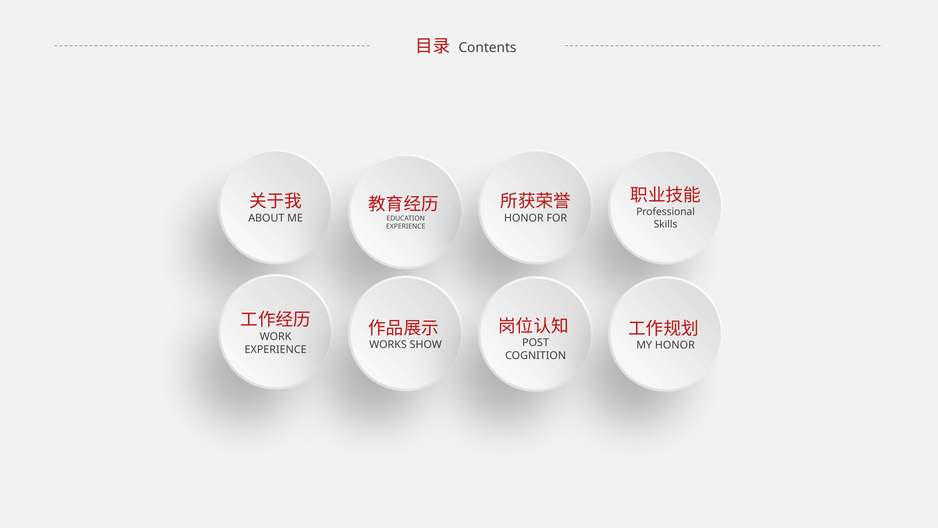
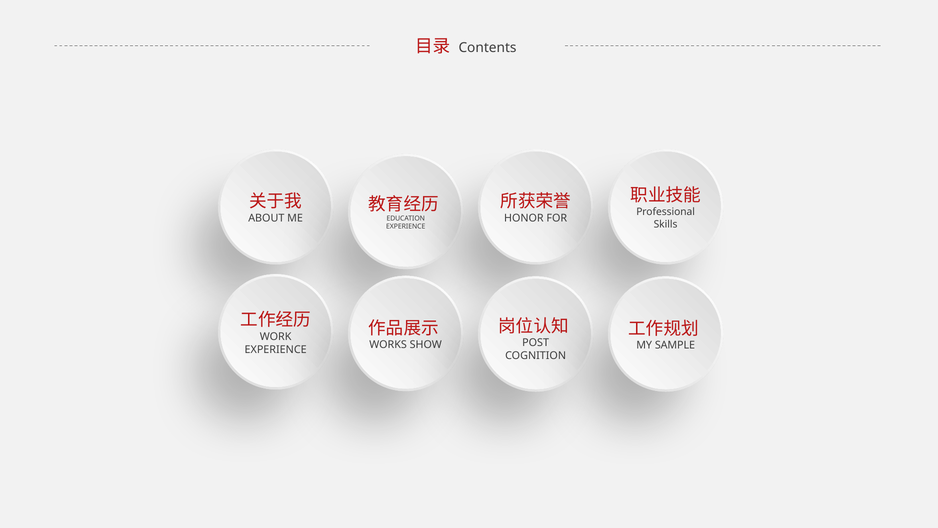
HONOR: HONOR -> SAMPLE (675, 345)
